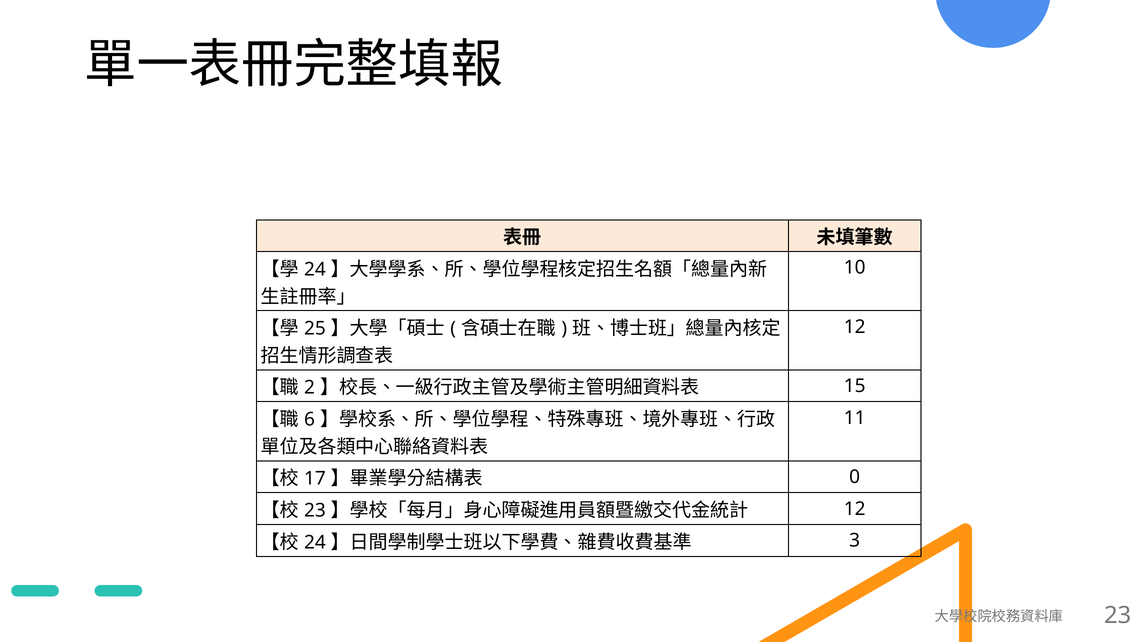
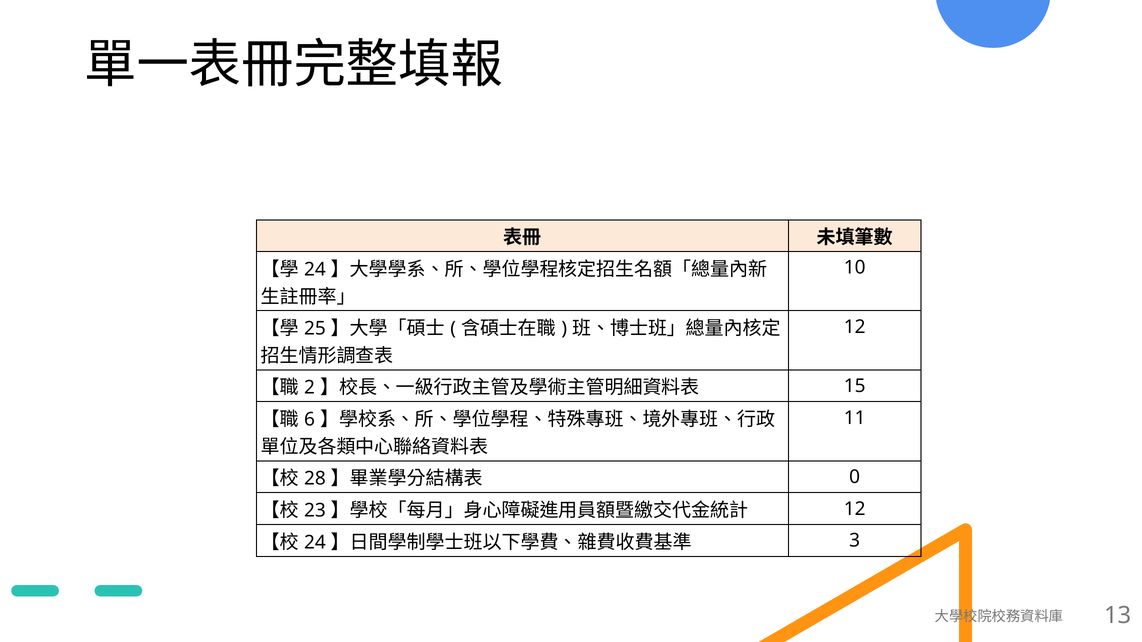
17: 17 -> 28 (315, 479)
23: 23 -> 13 (1118, 616)
